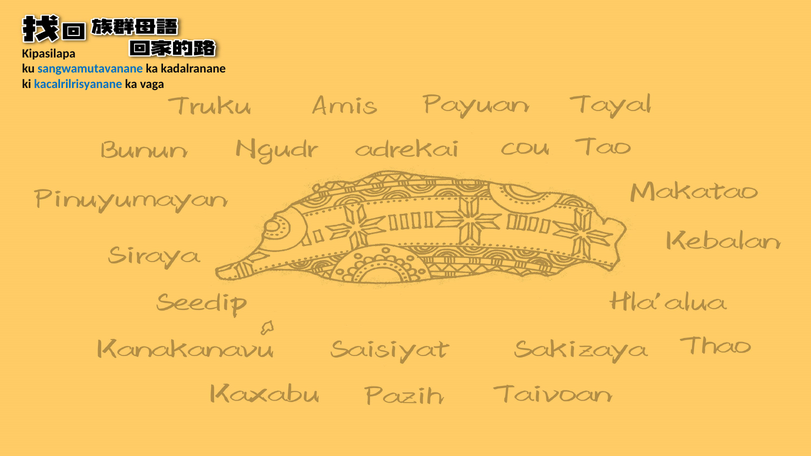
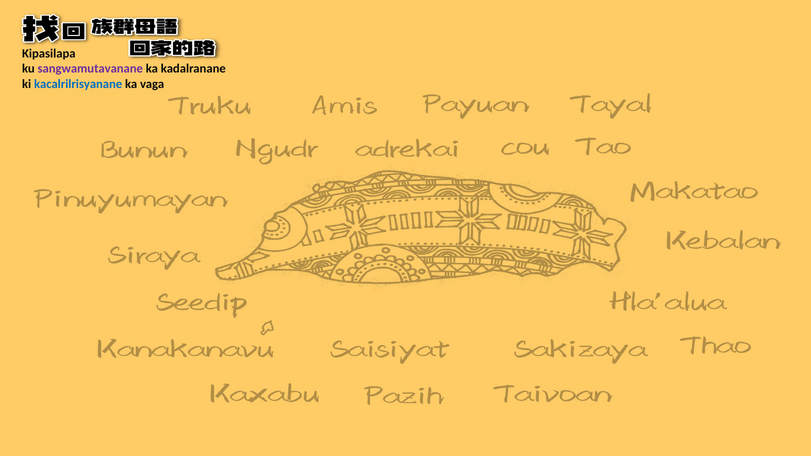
sangwamutavanane colour: blue -> purple (90, 69)
